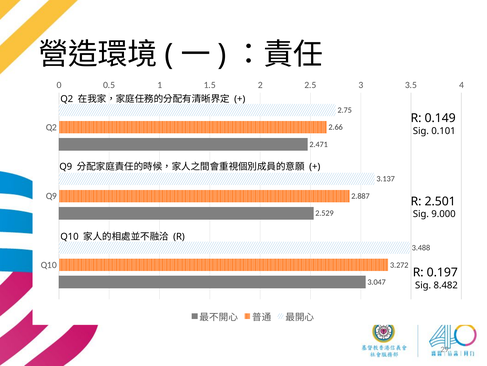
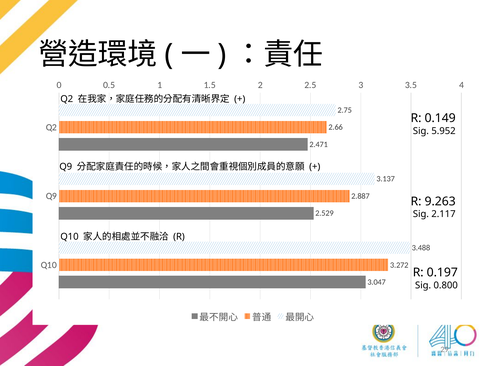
0.101: 0.101 -> 5.952 (444, 131)
2.501: 2.501 -> 9.263 (440, 201)
9.000: 9.000 -> 2.117 (444, 214)
8.482: 8.482 -> 0.800 (446, 285)
